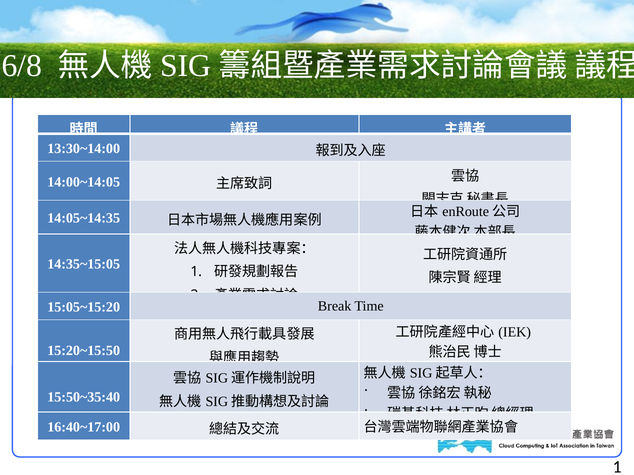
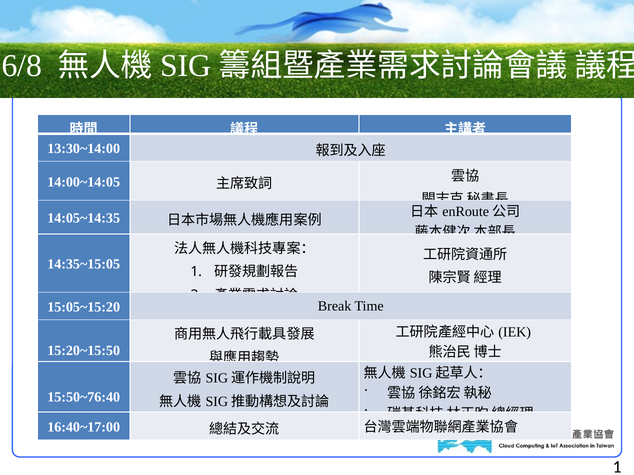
15:50~35:40: 15:50~35:40 -> 15:50~76:40 (84, 397)
